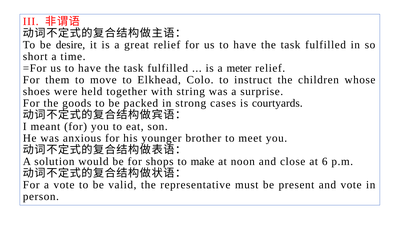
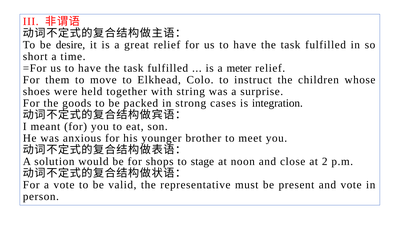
courtyards: courtyards -> integration (277, 103)
make: make -> stage (202, 162)
6: 6 -> 2 (325, 162)
